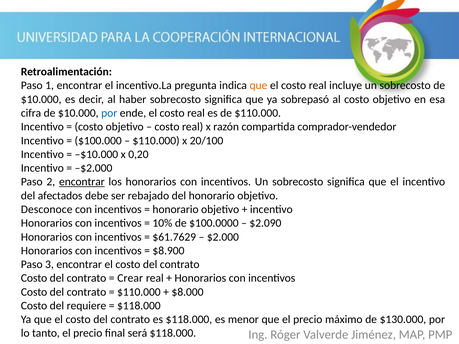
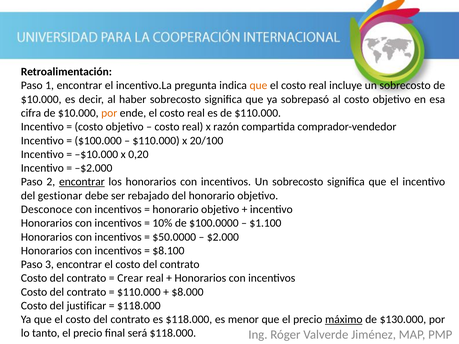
por colour: blue -> orange (109, 113)
afectados: afectados -> gestionar (60, 196)
$2.090: $2.090 -> $1.100 (265, 223)
$61.7629: $61.7629 -> $50.0000 (174, 237)
$8.900: $8.900 -> $8.100 (168, 251)
requiere: requiere -> justificar (87, 306)
máximo underline: none -> present (344, 320)
